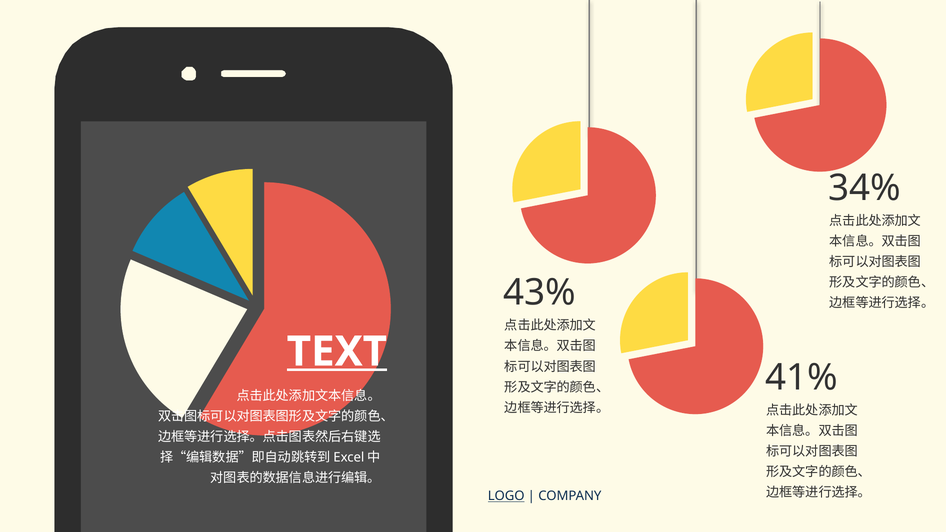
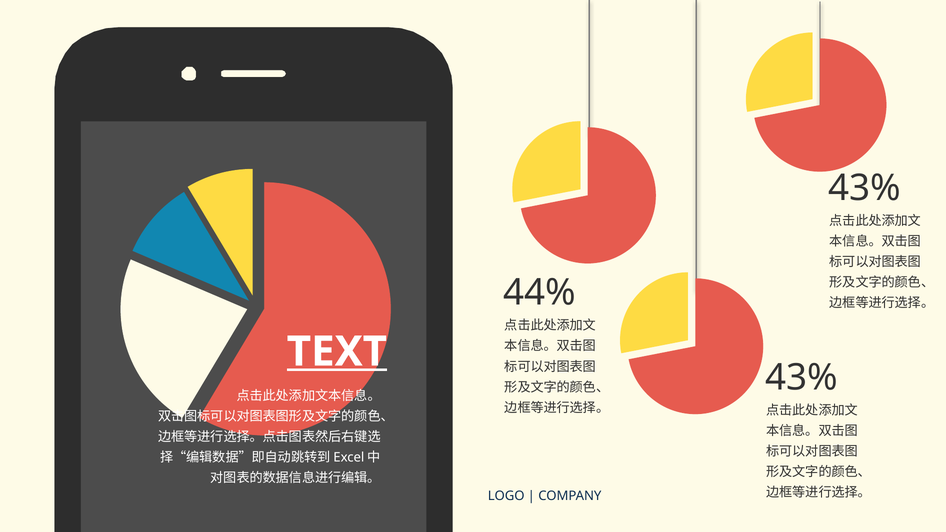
34%: 34% -> 43% (865, 188)
43%: 43% -> 44% (540, 293)
41%: 41% -> 43% (801, 378)
LOGO underline: present -> none (506, 496)
